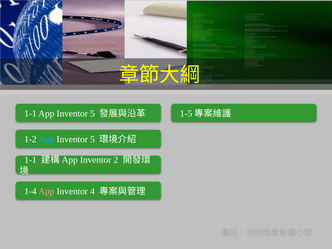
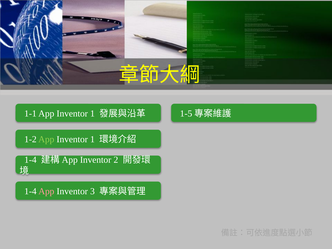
1-1 App Inventor 5: 5 -> 1 (92, 113)
App colour: light blue -> light green (46, 139)
5: 5 -> 1 (92, 139)
1-1: 1-1 -> 1-4 (30, 160)
4: 4 -> 3 (92, 191)
